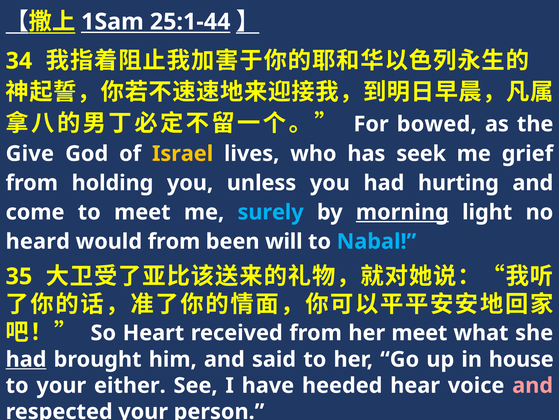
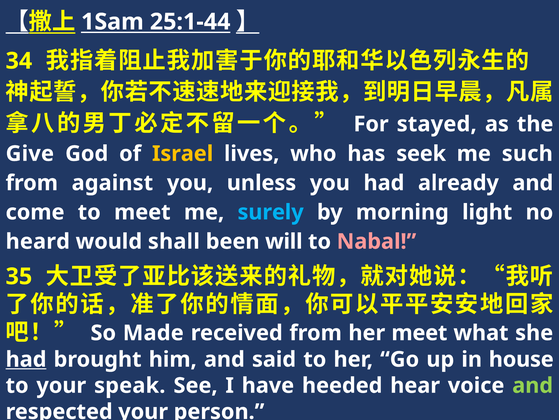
bowed: bowed -> stayed (437, 124)
grief: grief -> such (527, 153)
holding: holding -> against (112, 183)
hurting: hurting -> already (458, 183)
morning underline: present -> none (402, 212)
would from: from -> shall (174, 241)
Nabal colour: light blue -> pink (376, 241)
Heart: Heart -> Made (153, 332)
either: either -> speak (130, 385)
and colour: pink -> light green (533, 385)
